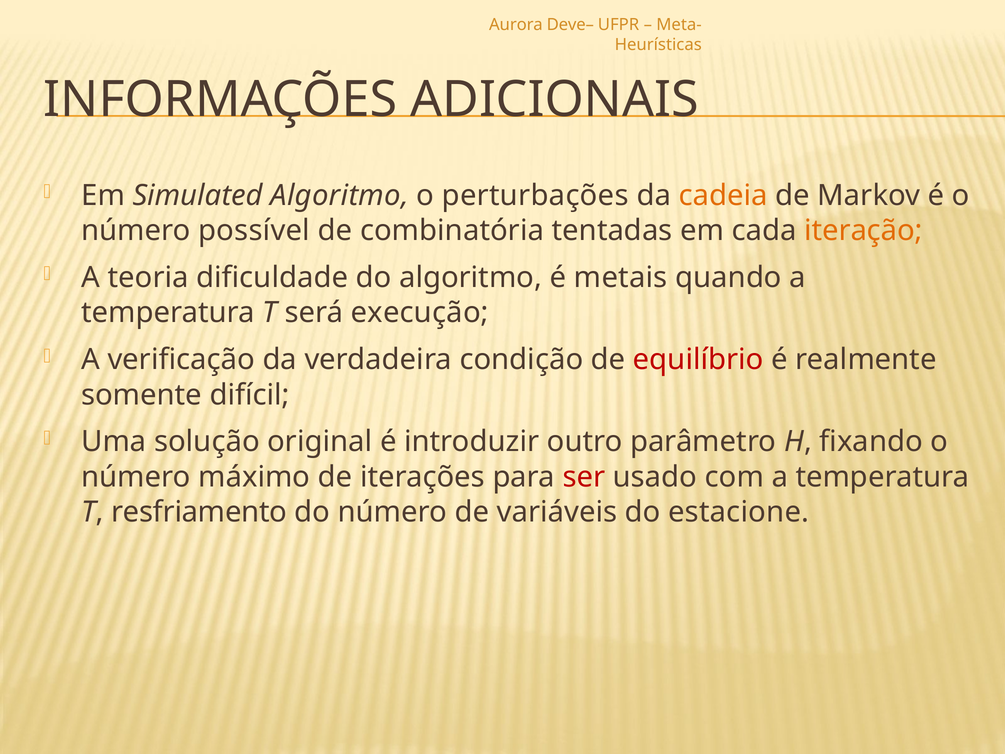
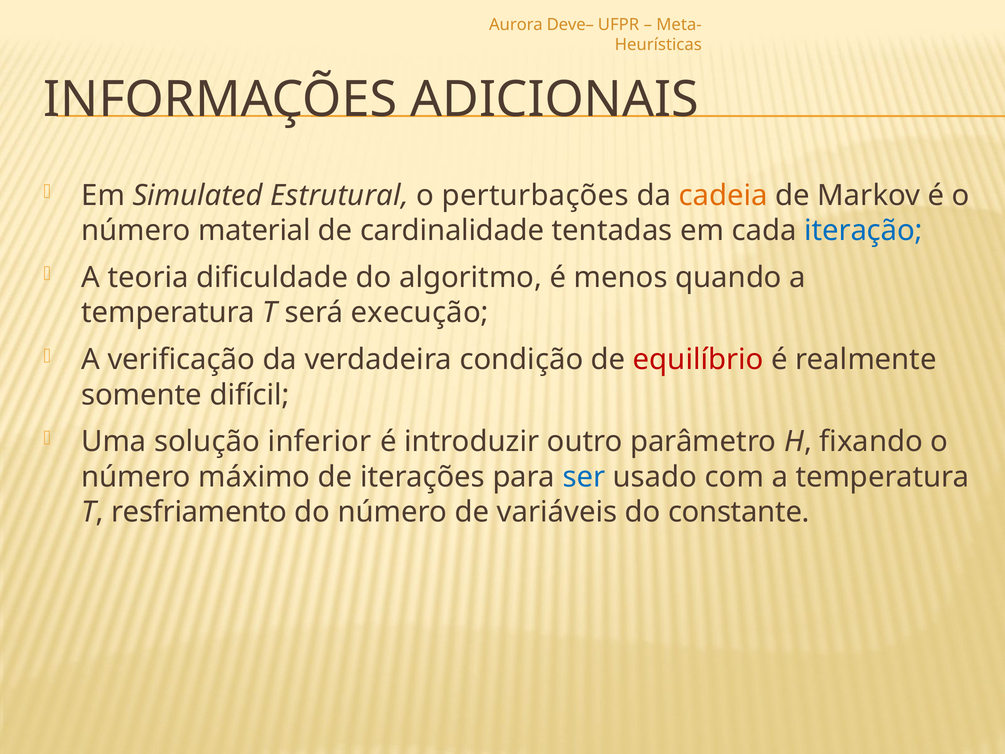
Simulated Algoritmo: Algoritmo -> Estrutural (340, 195)
possível: possível -> material (254, 231)
combinatória: combinatória -> cardinalidade (452, 231)
iteração colour: orange -> blue (863, 231)
metais: metais -> menos (621, 278)
original: original -> inferior (320, 442)
ser colour: red -> blue (584, 477)
estacione: estacione -> constante (739, 512)
